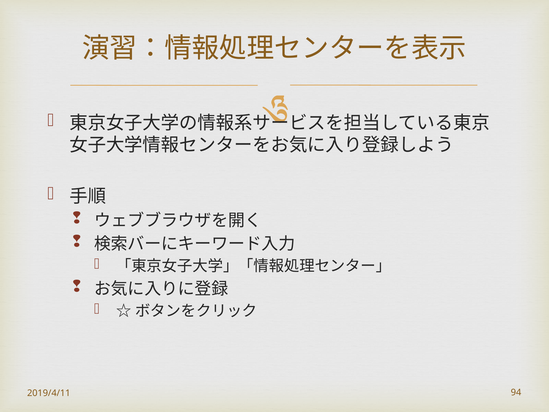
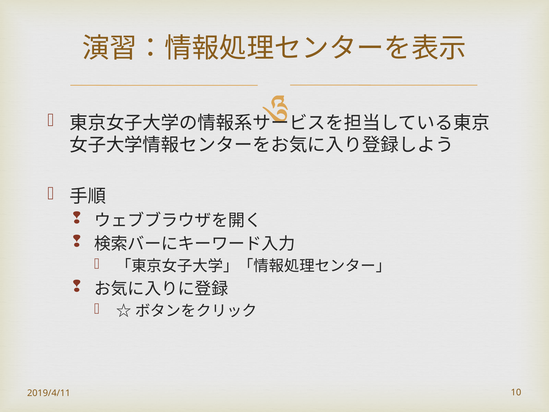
94: 94 -> 10 (516, 392)
